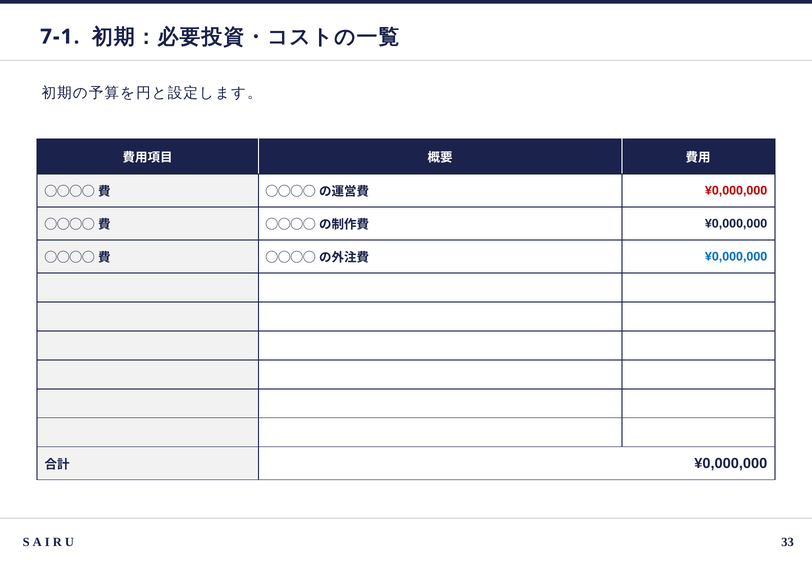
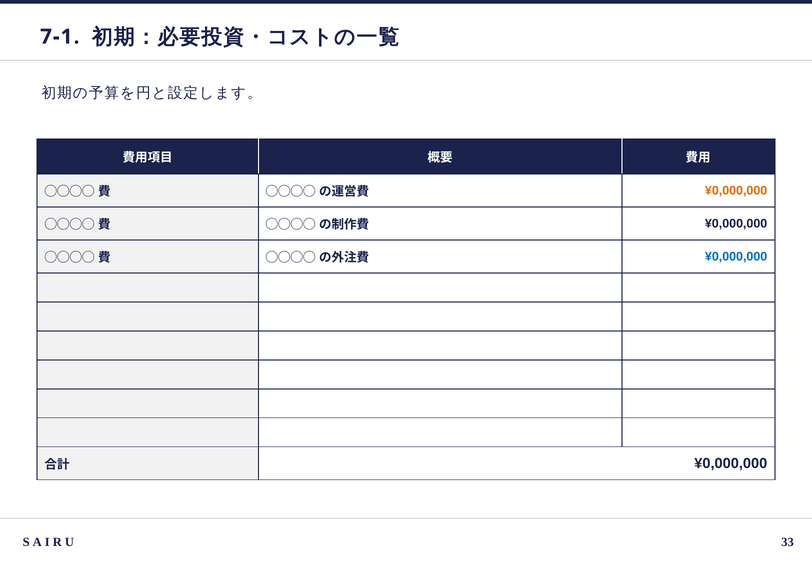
¥0,000,000 colour: red -> orange (736, 191)
